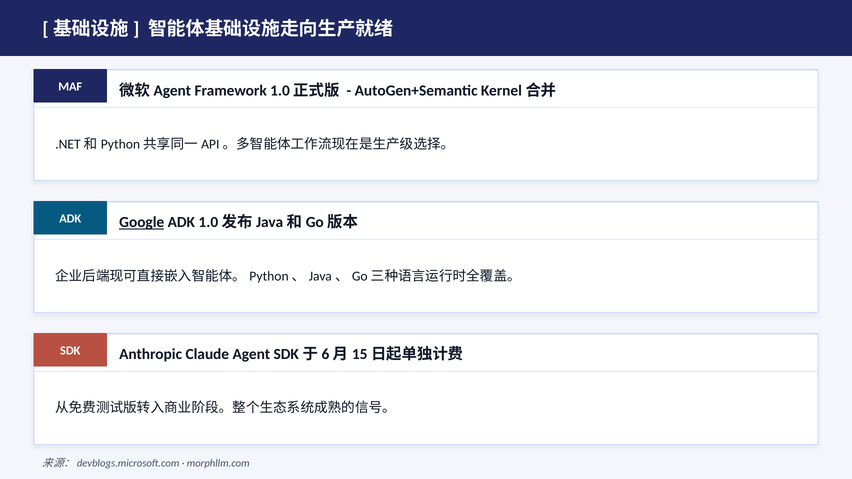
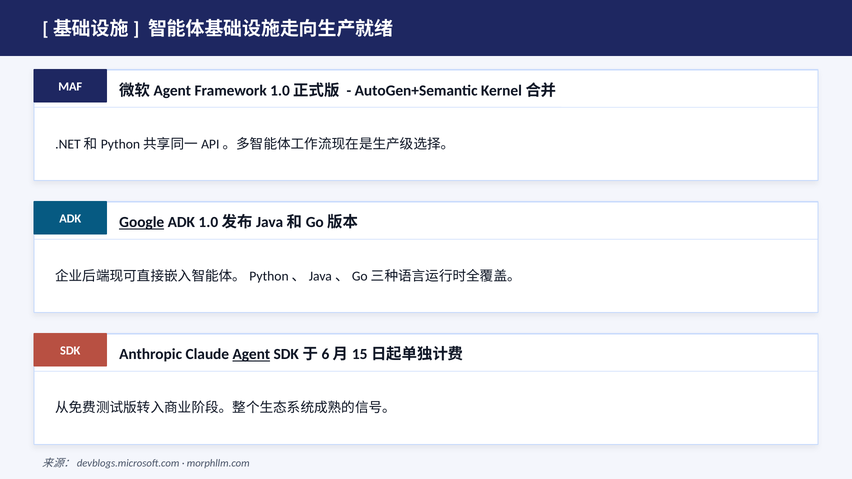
Agent underline: none -> present (251, 355)
